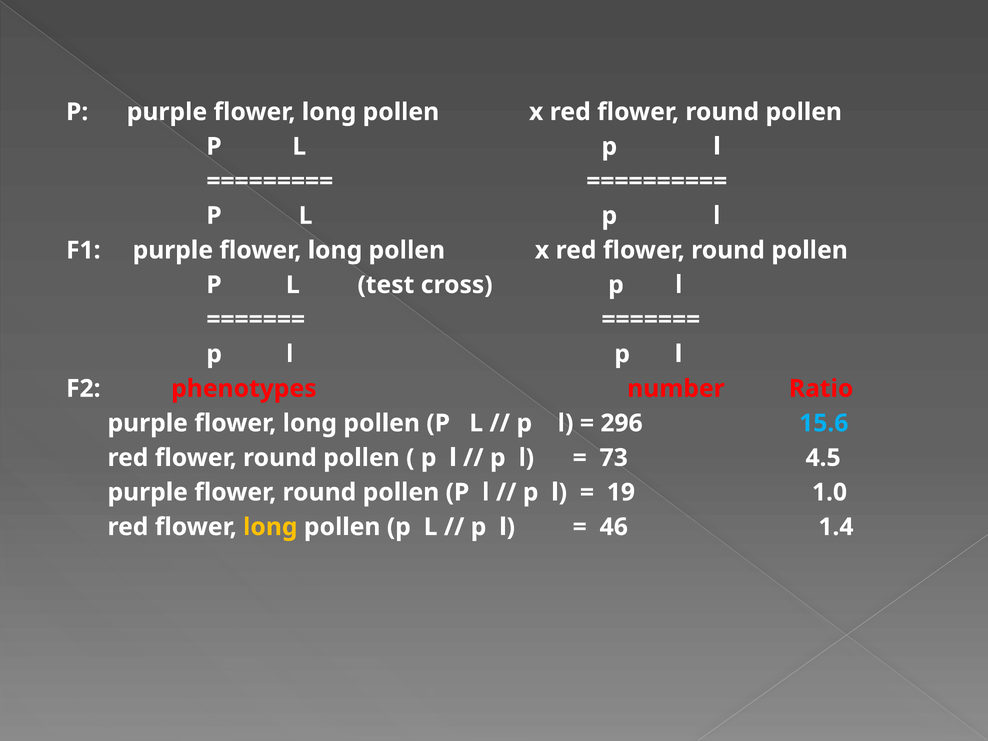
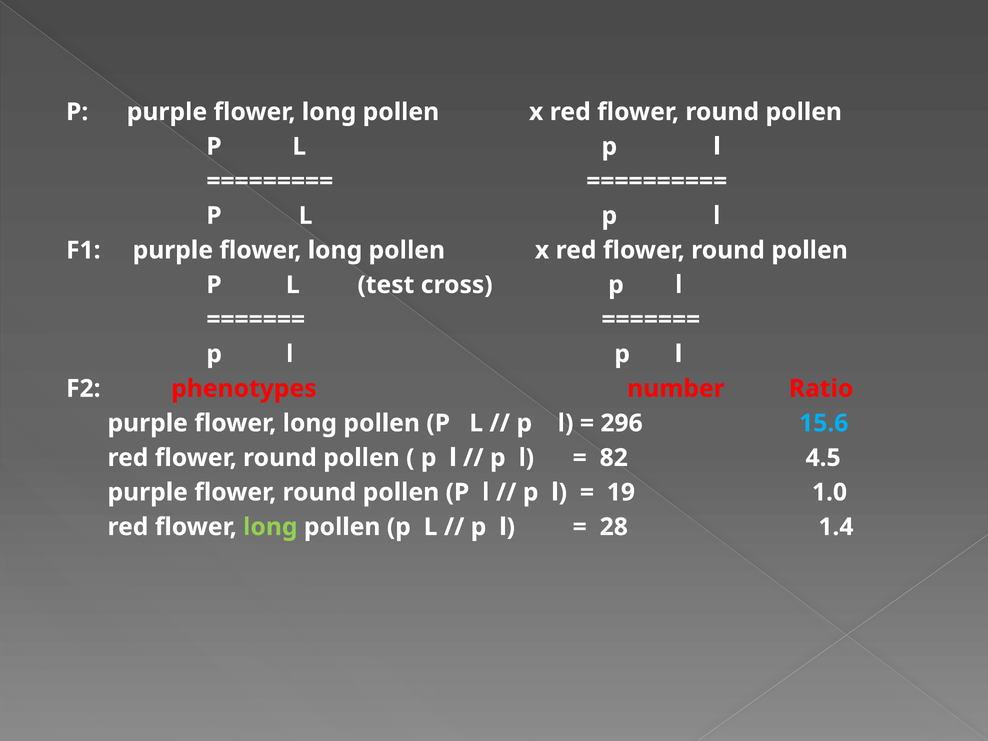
73: 73 -> 82 (614, 458)
long colour: yellow -> light green (270, 527)
46: 46 -> 28 (614, 527)
